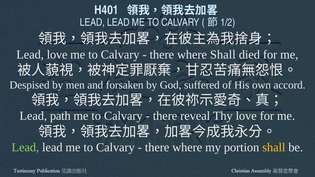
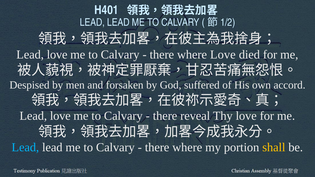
where Shall: Shall -> Love (223, 55)
path: path -> love (60, 116)
Lead colour: light green -> light blue (25, 148)
